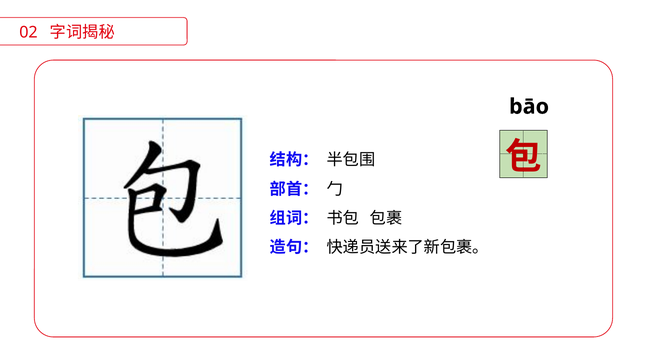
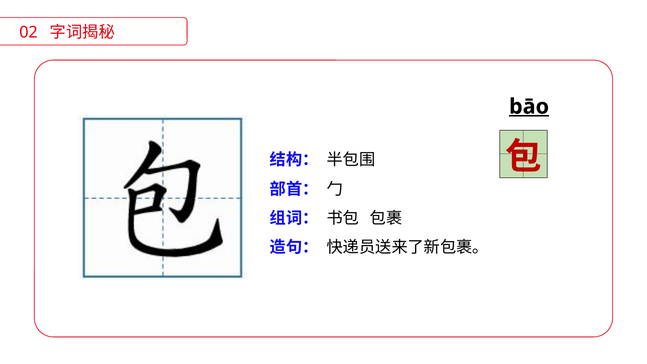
bāo underline: none -> present (529, 107)
